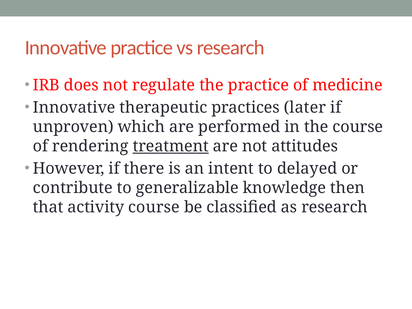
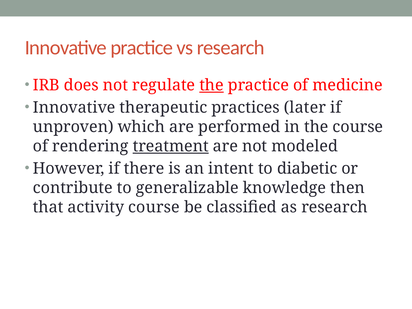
the underline: none -> present (212, 85)
attitudes: attitudes -> modeled (305, 146)
delayed: delayed -> diabetic (307, 169)
